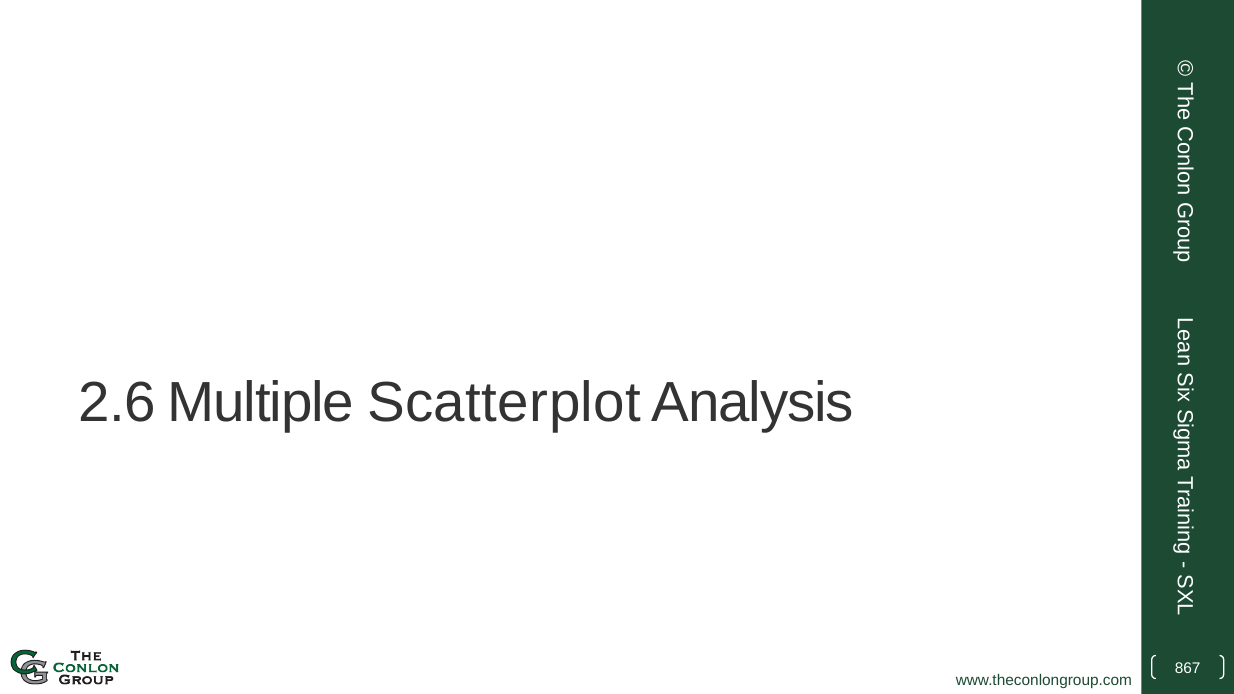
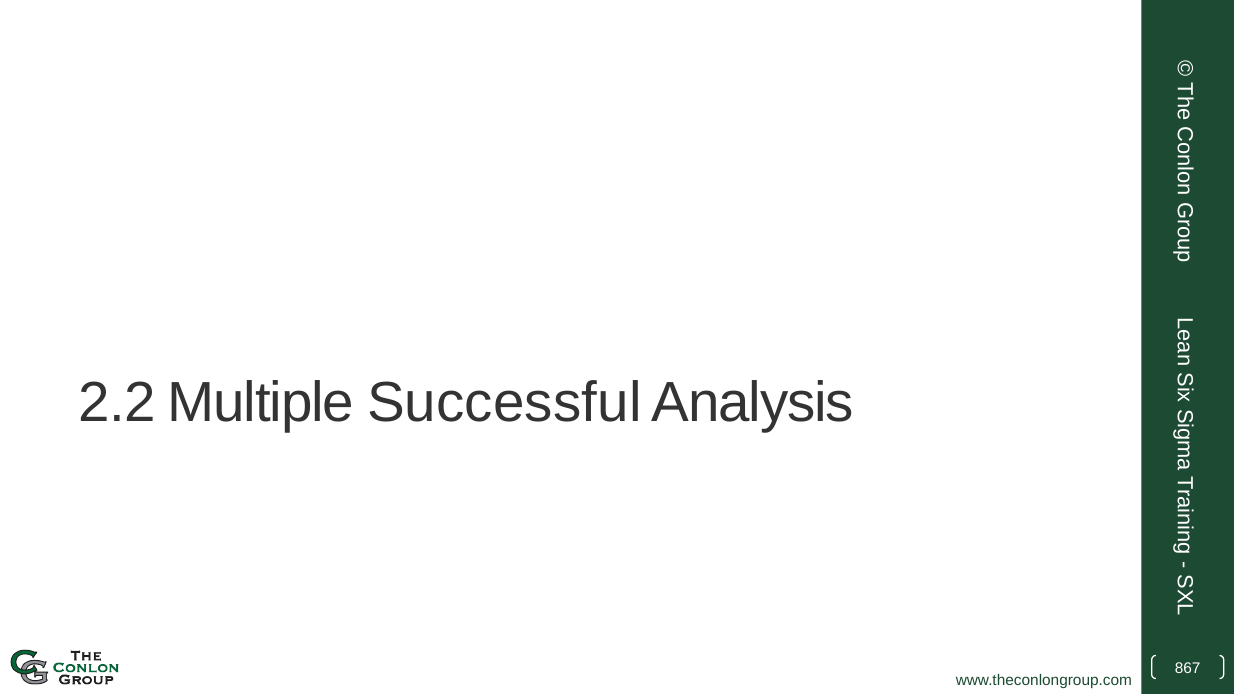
2.6: 2.6 -> 2.2 (117, 403)
Scatterplot: Scatterplot -> Successful (504, 403)
